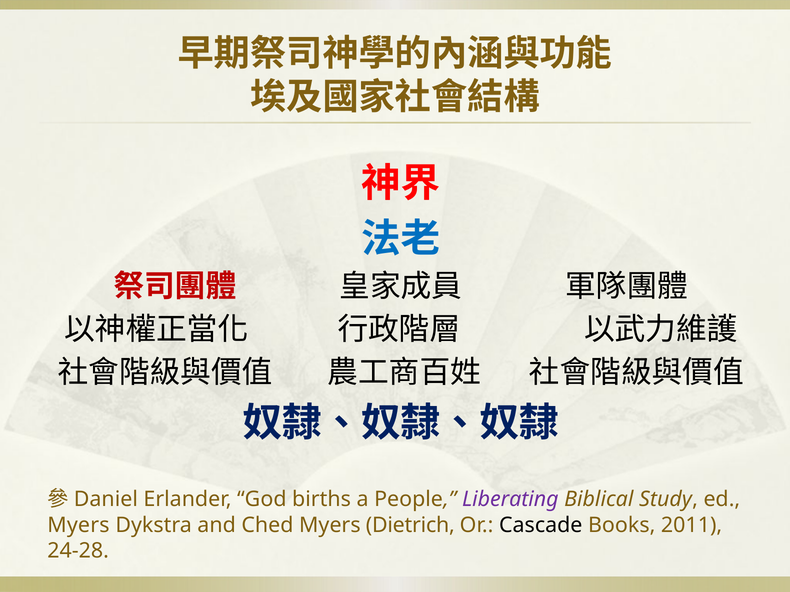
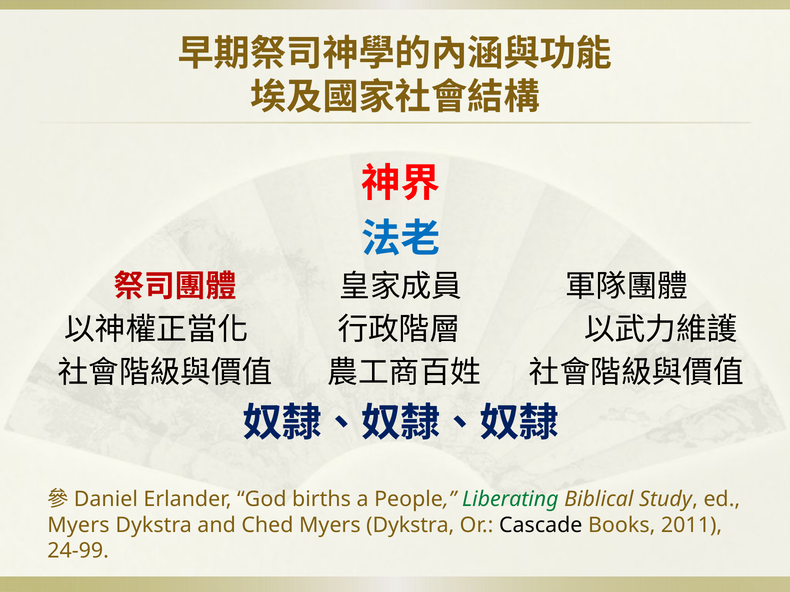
Liberating colour: purple -> green (510, 500)
Ched Myers Dietrich: Dietrich -> Dykstra (410, 526)
24-28: 24-28 -> 24-99 (78, 551)
